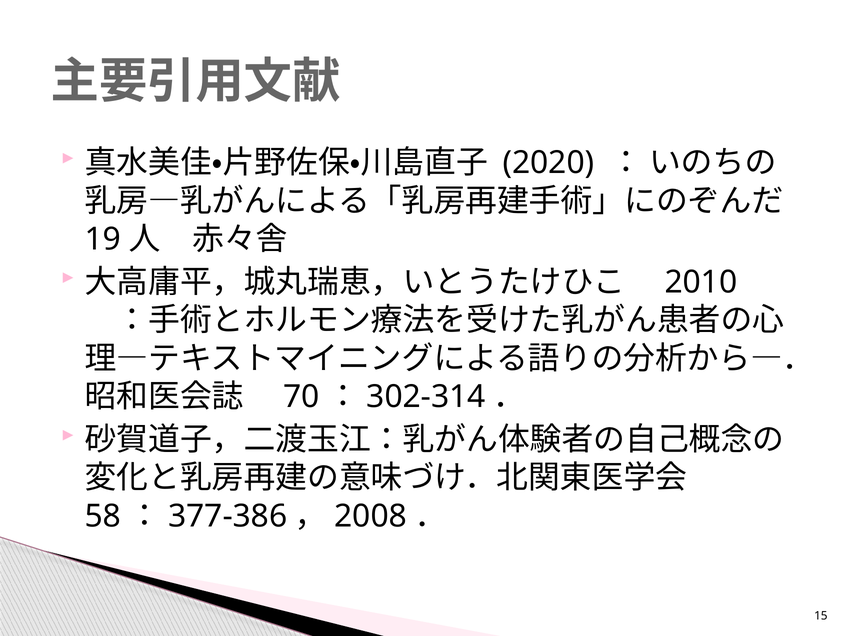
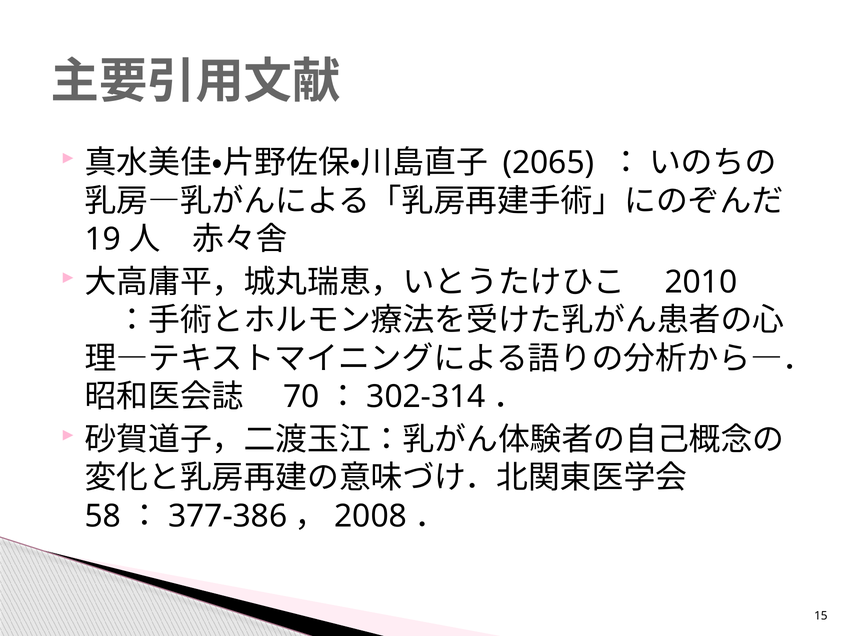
2020: 2020 -> 2065 (548, 163)
